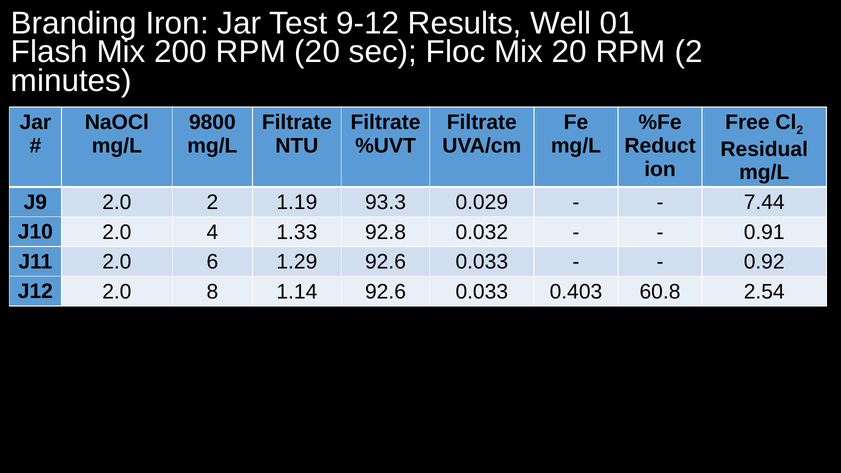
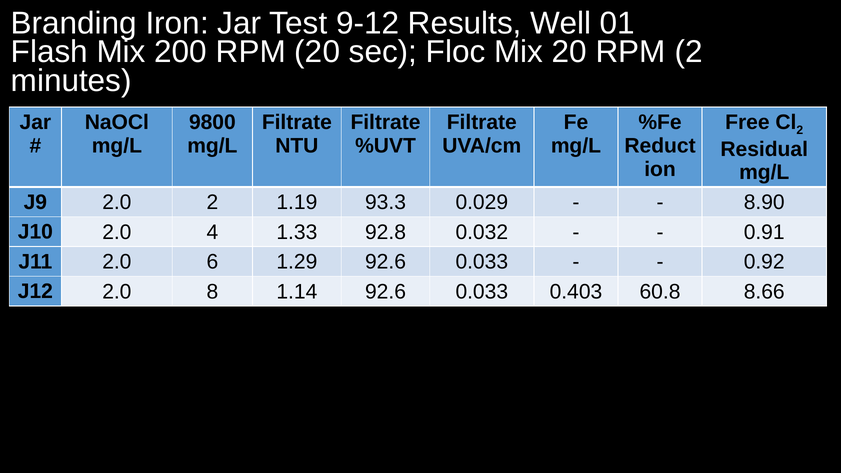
7.44: 7.44 -> 8.90 (764, 202)
2.54: 2.54 -> 8.66 (764, 292)
